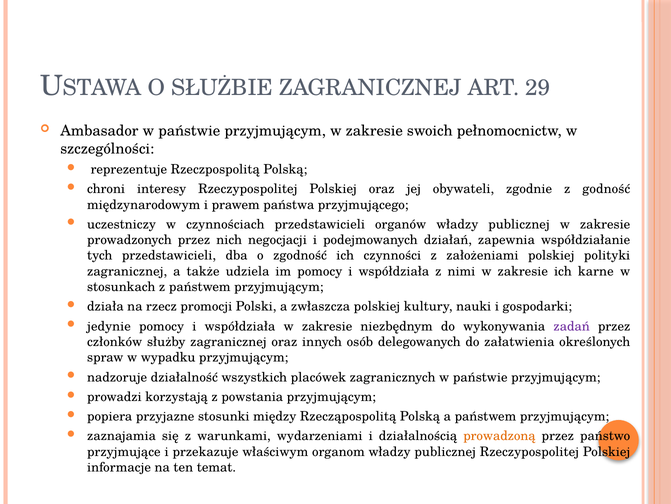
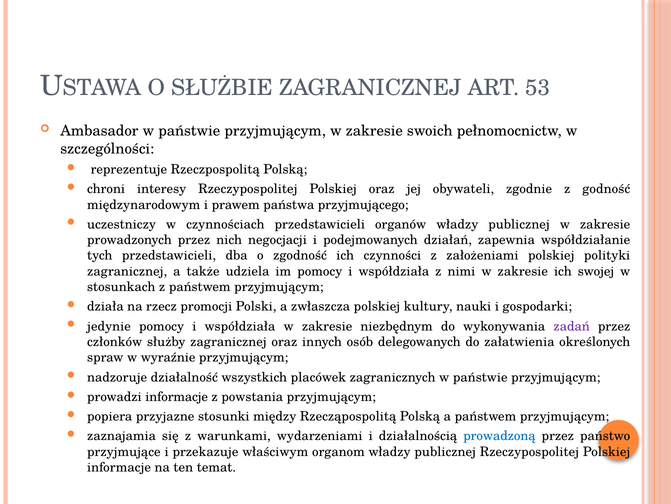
29: 29 -> 53 (538, 88)
karne: karne -> swojej (596, 271)
wypadku: wypadku -> wyraźnie (168, 357)
prowadzi korzystają: korzystają -> informacje (177, 396)
prowadzoną colour: orange -> blue (499, 435)
